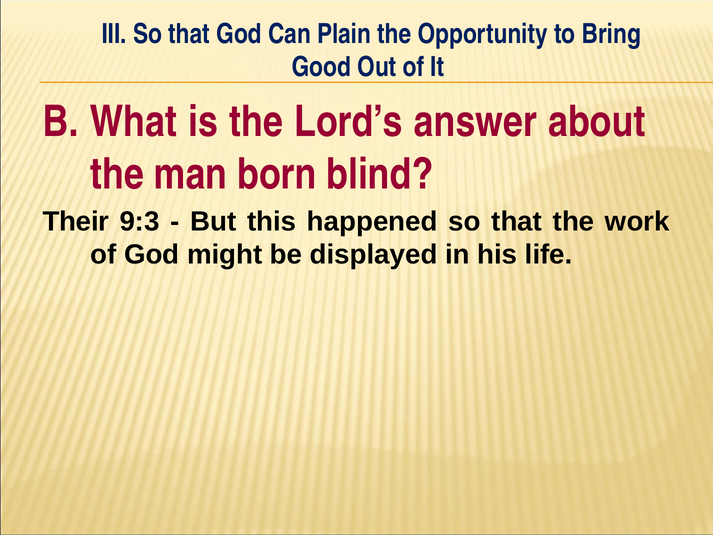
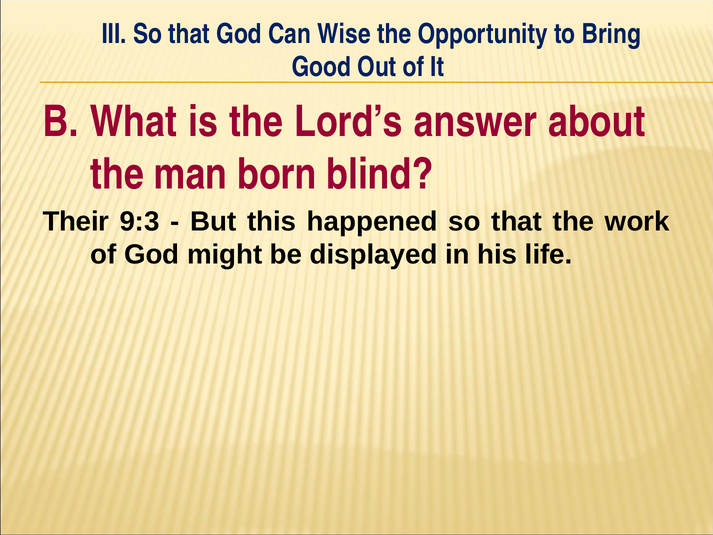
Plain: Plain -> Wise (344, 34)
